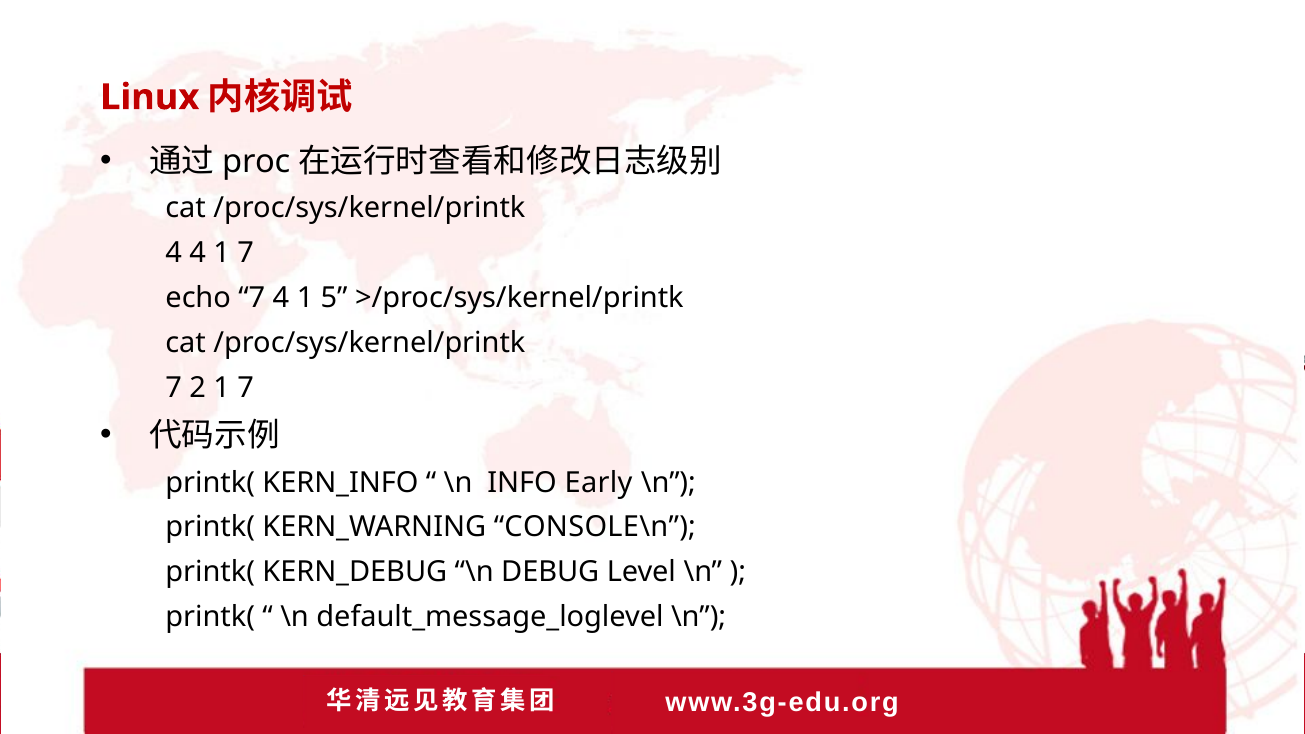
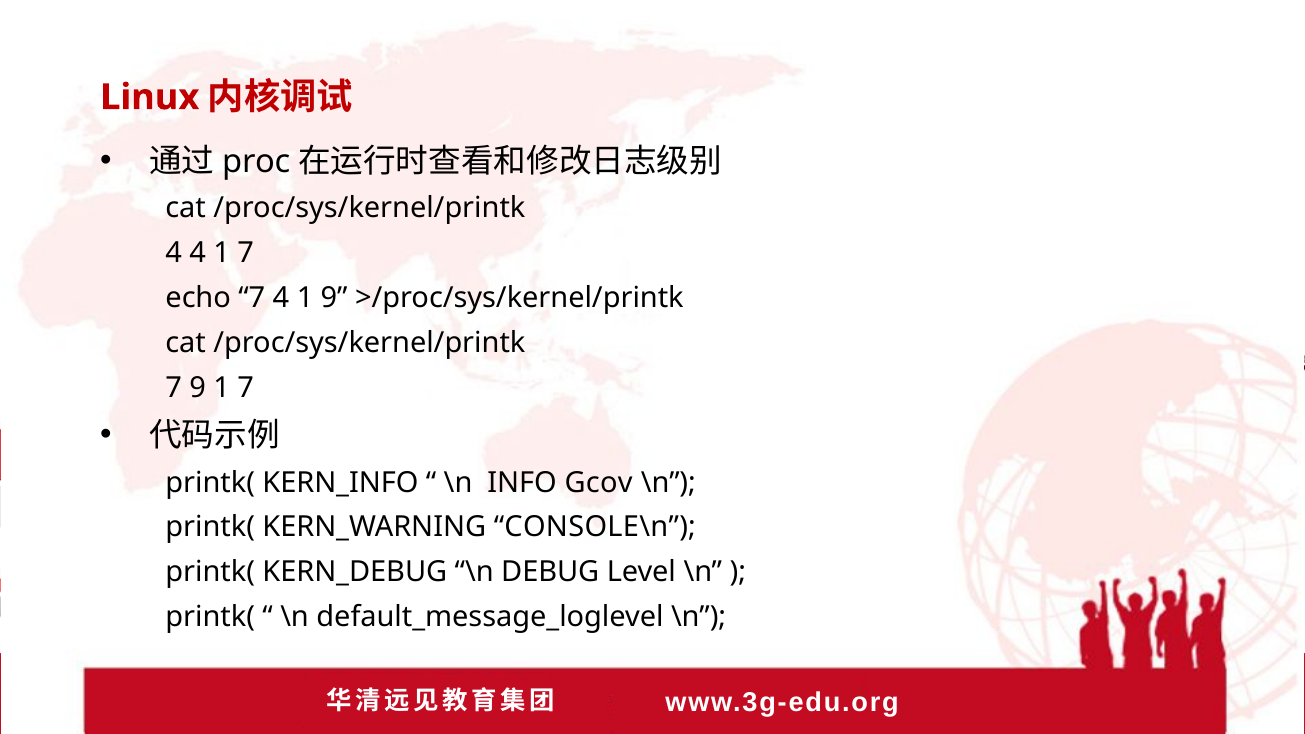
1 5: 5 -> 9 (334, 298)
7 2: 2 -> 9 (198, 388)
Early: Early -> Gcov (599, 483)
